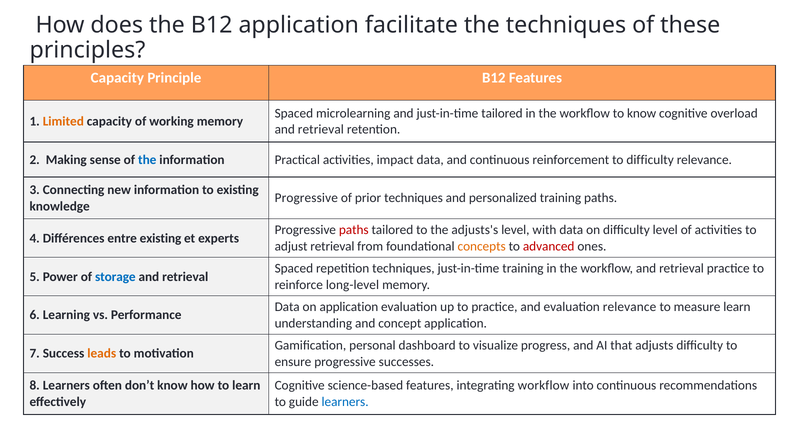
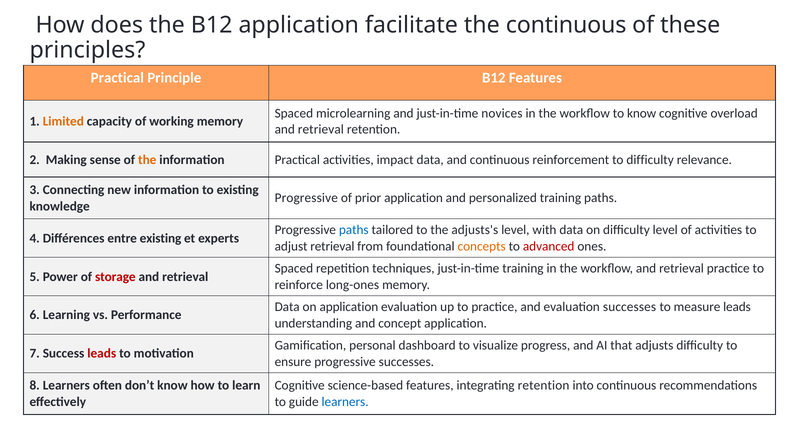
the techniques: techniques -> continuous (566, 25)
Capacity: Capacity -> Practical (117, 78)
just-in-time tailored: tailored -> novices (502, 113)
the colour: blue -> orange (147, 160)
prior techniques: techniques -> application (414, 198)
paths colour: red -> blue (354, 230)
storage colour: blue -> red (115, 277)
long-level: long-level -> long-ones (353, 285)
evaluation relevance: relevance -> successes (630, 307)
measure learn: learn -> leads (737, 307)
leads colour: orange -> red (102, 354)
integrating workflow: workflow -> retention (544, 386)
